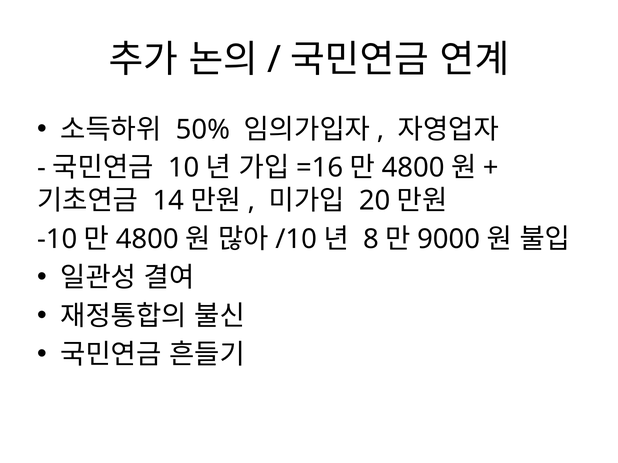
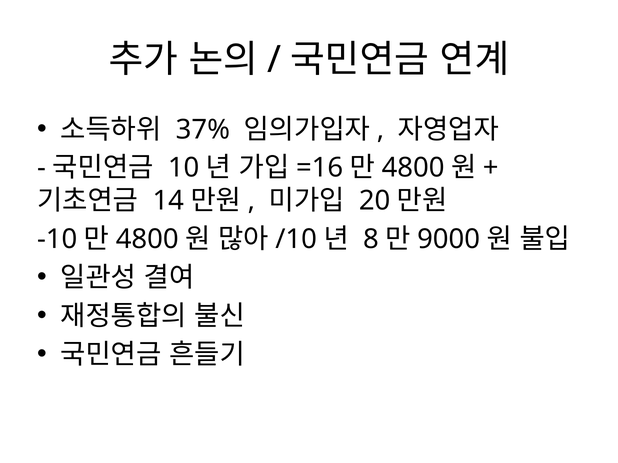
50%: 50% -> 37% (203, 130)
